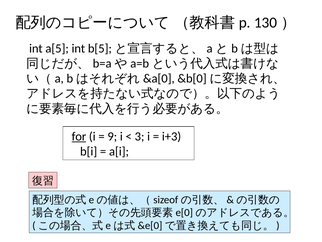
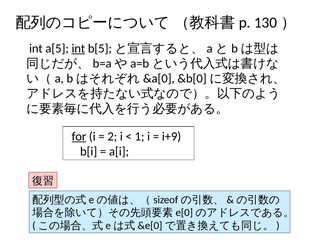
int underline: none -> present (78, 48)
9: 9 -> 2 (112, 136)
3: 3 -> 1 (140, 136)
i+3: i+3 -> i+9 (172, 136)
